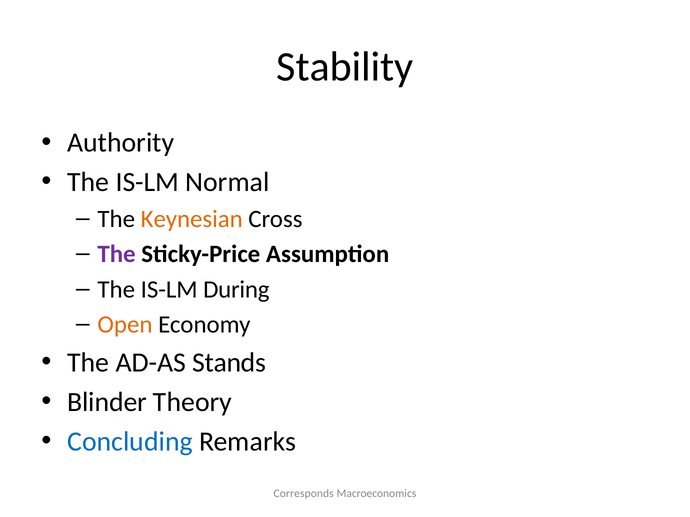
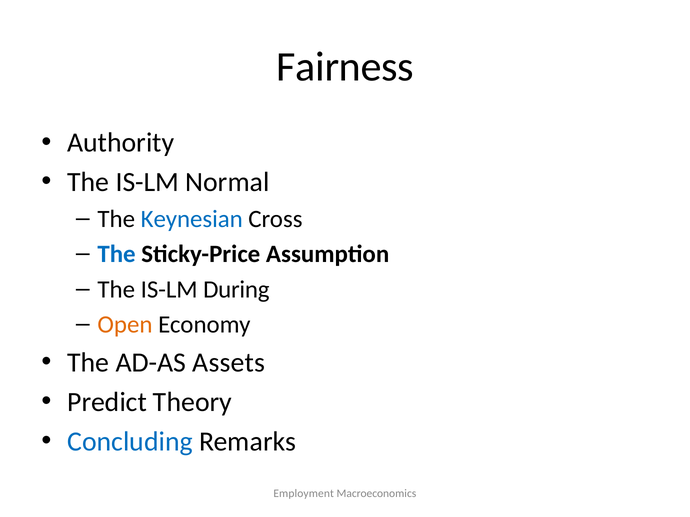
Stability: Stability -> Fairness (345, 67)
Keynesian colour: orange -> blue (192, 219)
The colour: purple -> blue (117, 254)
Stands: Stands -> Assets (229, 363)
Blinder: Blinder -> Predict (107, 402)
Corresponds: Corresponds -> Employment (304, 494)
